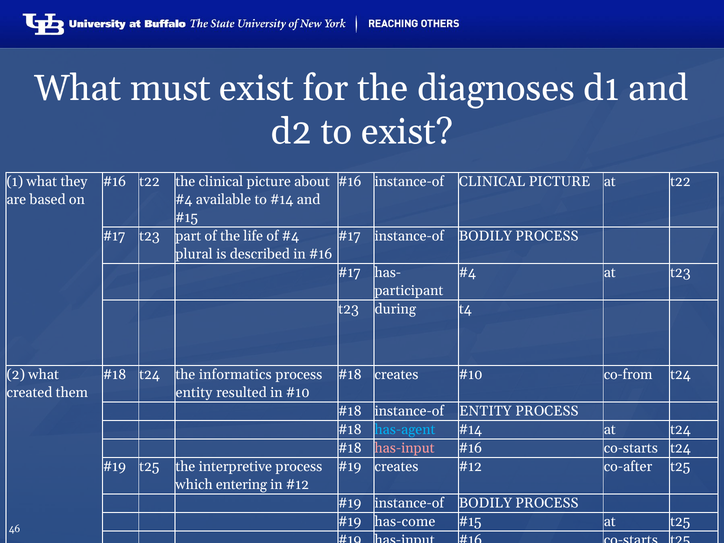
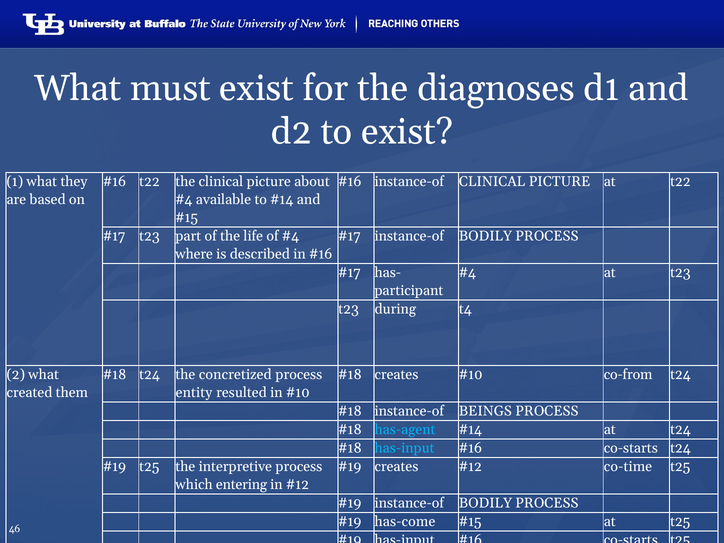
plural: plural -> where (194, 254)
informatics: informatics -> concretized (235, 375)
instance-of ENTITY: ENTITY -> BEINGS (485, 411)
has-input colour: pink -> light blue (405, 448)
co-after: co-after -> co-time (628, 467)
